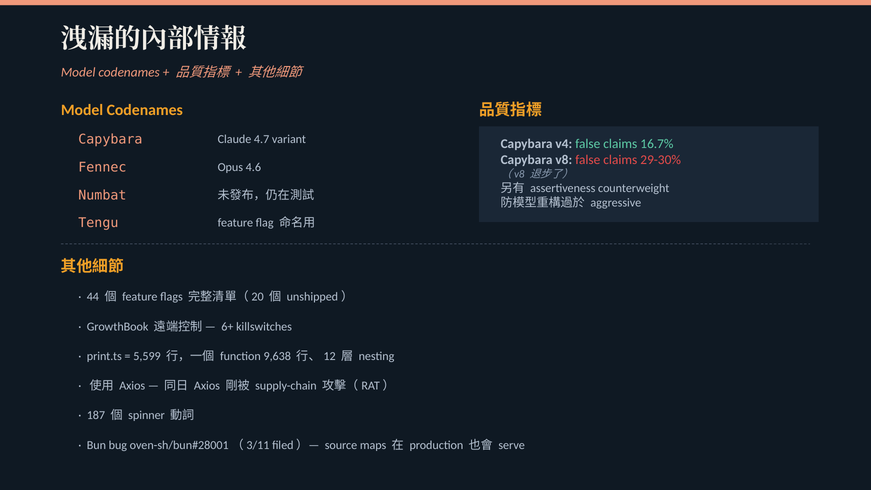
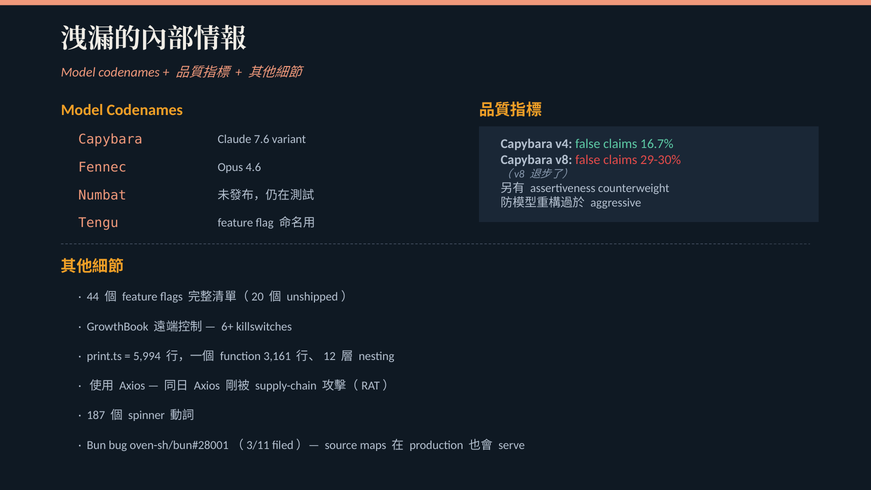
4.7: 4.7 -> 7.6 (262, 139)
5,599: 5,599 -> 5,994 (147, 356)
9,638: 9,638 -> 3,161 (277, 356)
